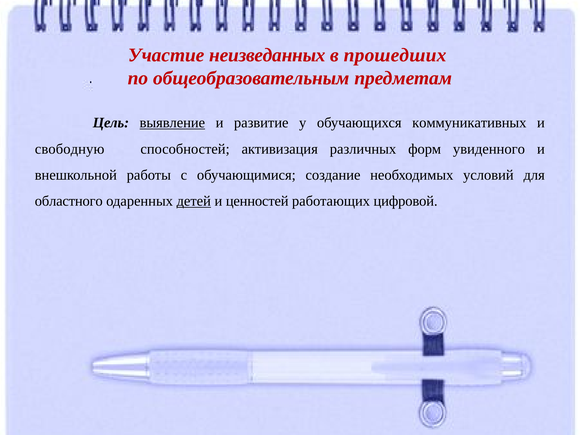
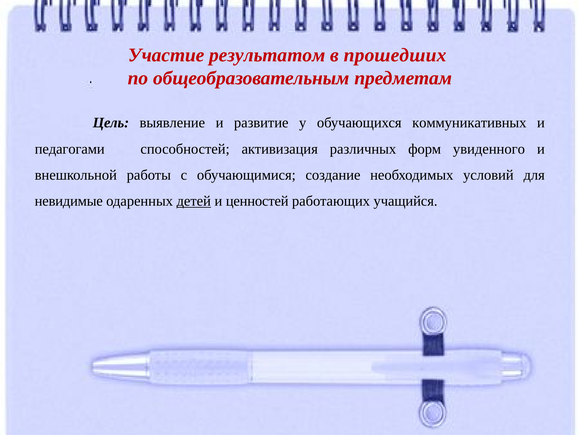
неизведанных: неизведанных -> результатом (267, 55)
выявление underline: present -> none (172, 123)
свободную: свободную -> педагогами (70, 149)
областного: областного -> невидимые (69, 201)
цифровой: цифровой -> учащийся (406, 201)
